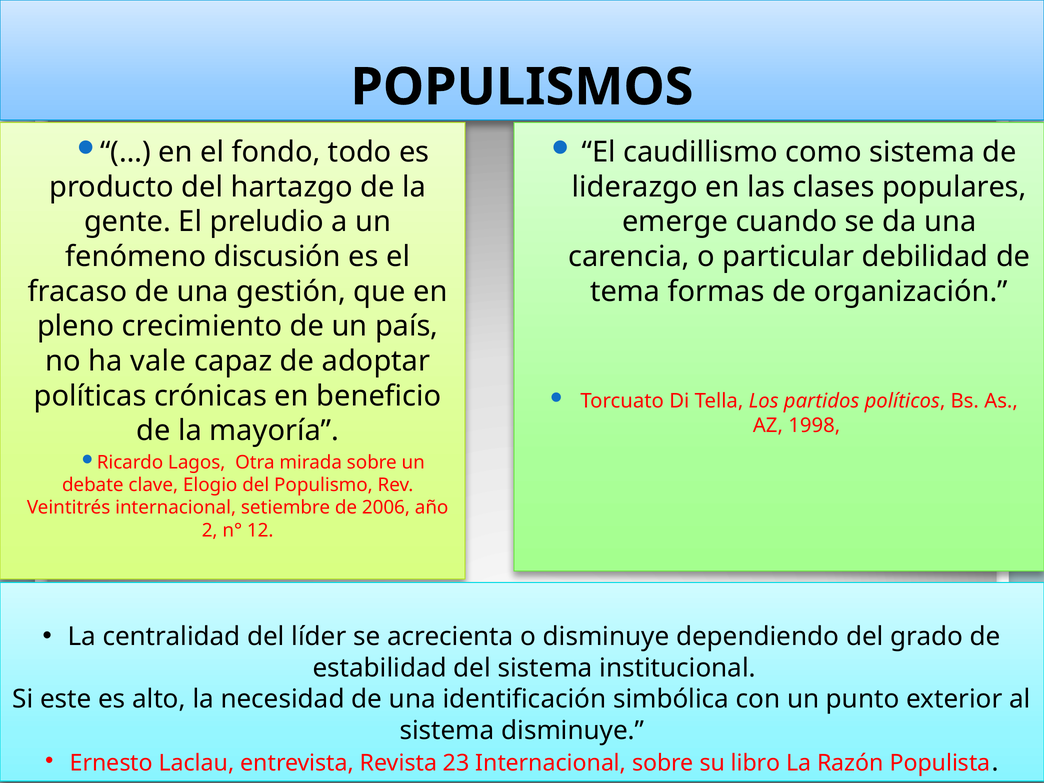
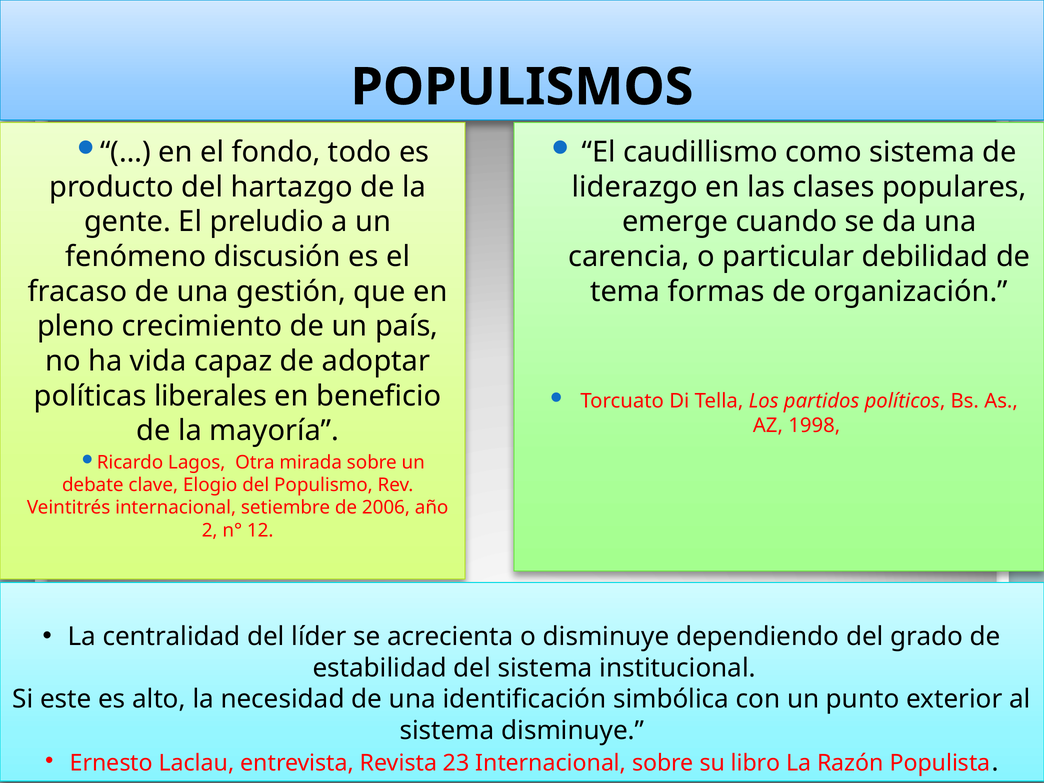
vale: vale -> vida (158, 361)
crónicas: crónicas -> liberales (211, 396)
